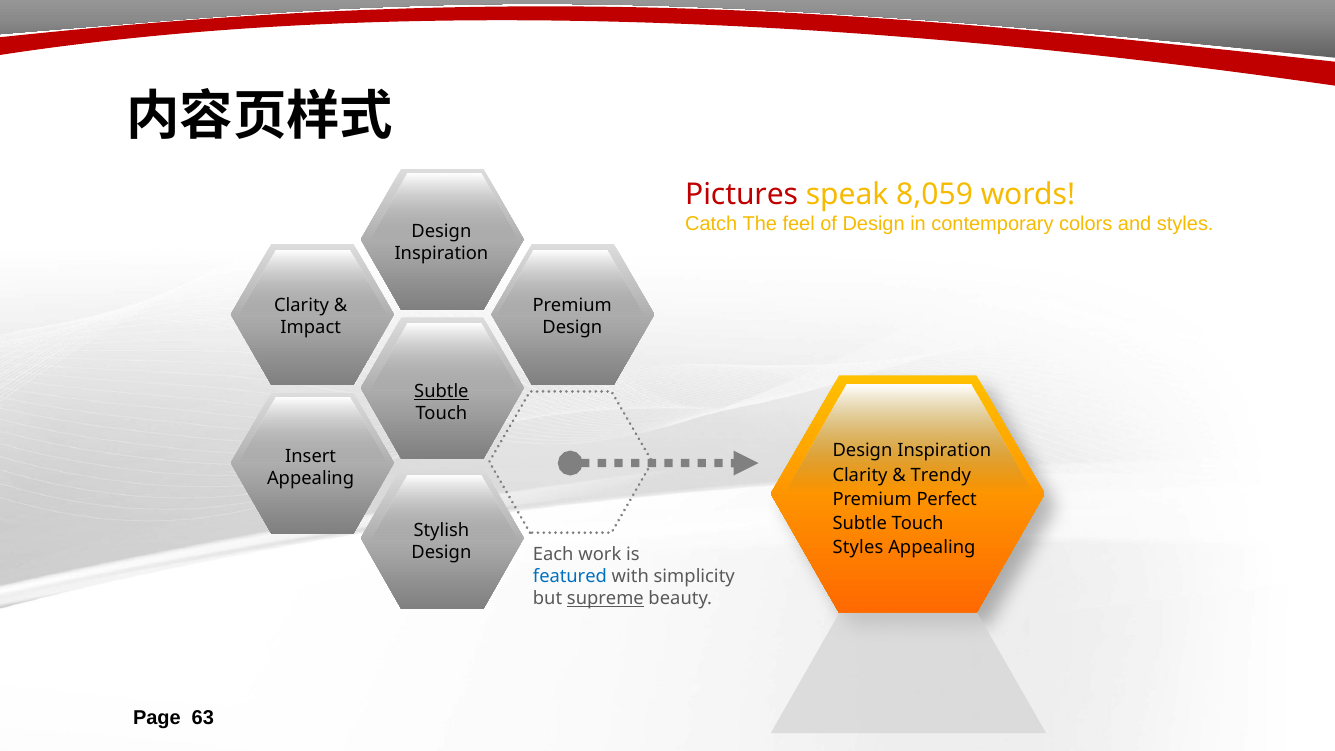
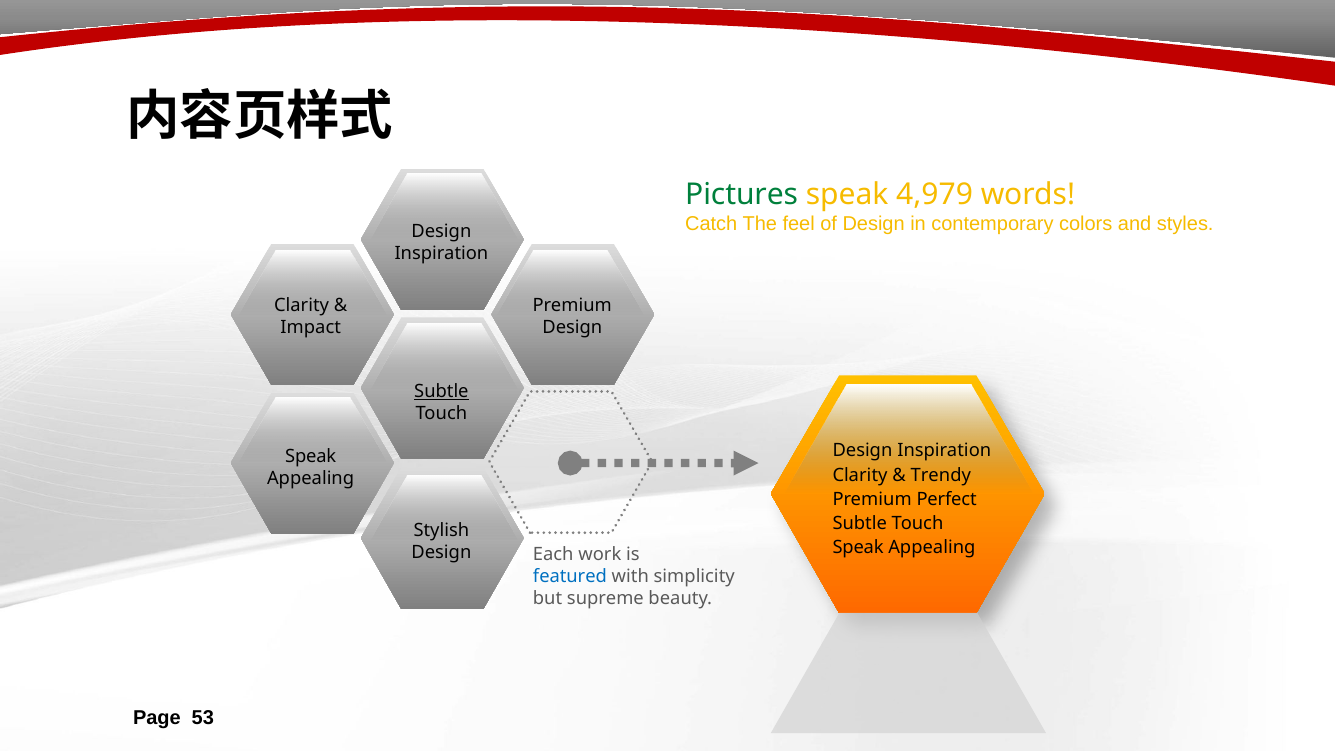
Pictures colour: red -> green (742, 194)
8,059: 8,059 -> 4,979 (935, 194)
Insert: Insert -> Speak (311, 457)
Styles: Styles -> Speak (858, 548)
supreme underline: present -> none (605, 599)
63: 63 -> 53 (203, 717)
